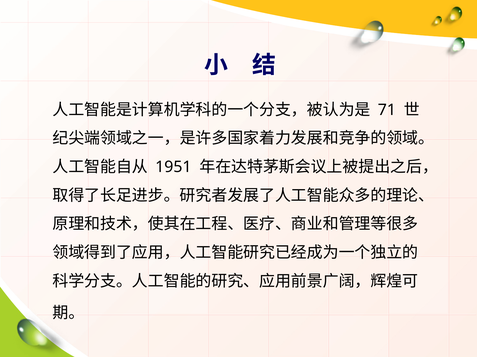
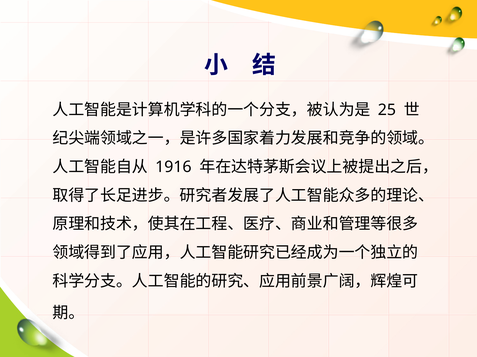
71: 71 -> 25 (387, 110)
1951: 1951 -> 1916 (173, 167)
